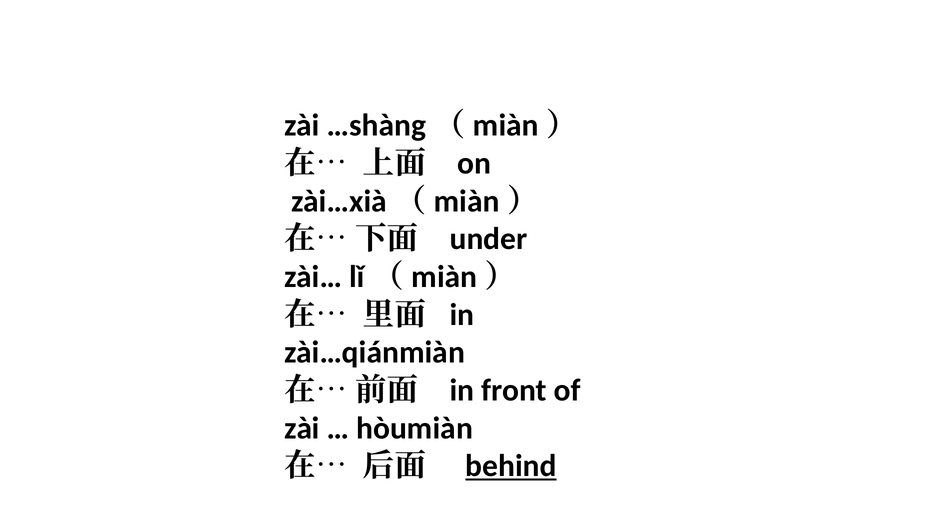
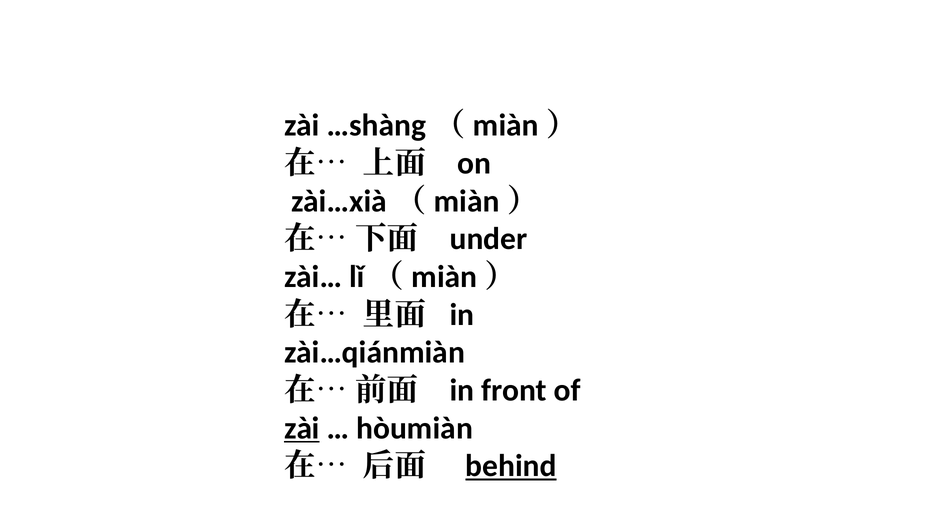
zài underline: none -> present (302, 428)
